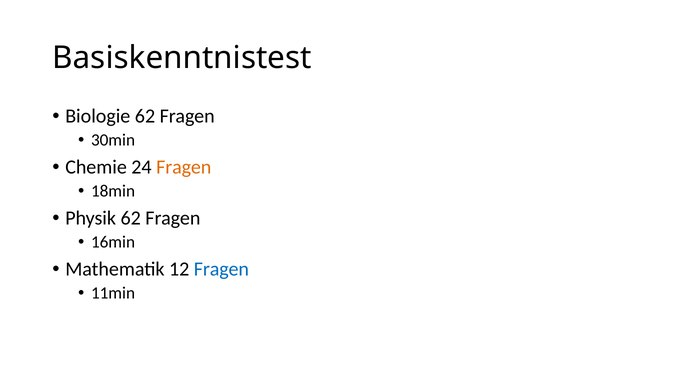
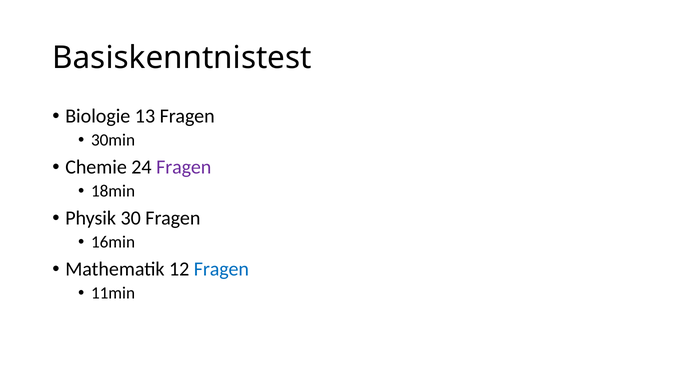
Biologie 62: 62 -> 13 (145, 116)
Fragen colour: orange -> purple (184, 167)
Physik 62: 62 -> 30 (131, 218)
